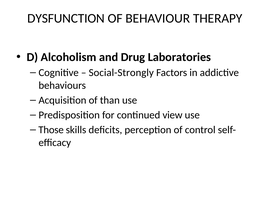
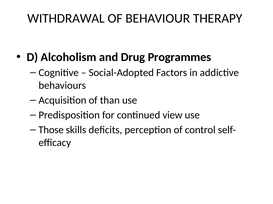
DYSFUNCTION: DYSFUNCTION -> WITHDRAWAL (66, 18)
Laboratories: Laboratories -> Programmes (179, 57)
Social-Strongly: Social-Strongly -> Social-Adopted (121, 73)
